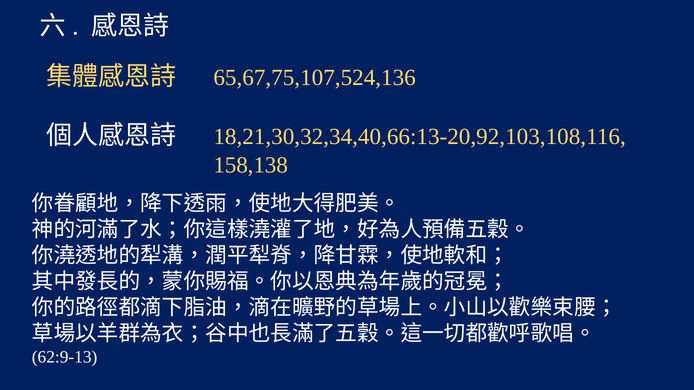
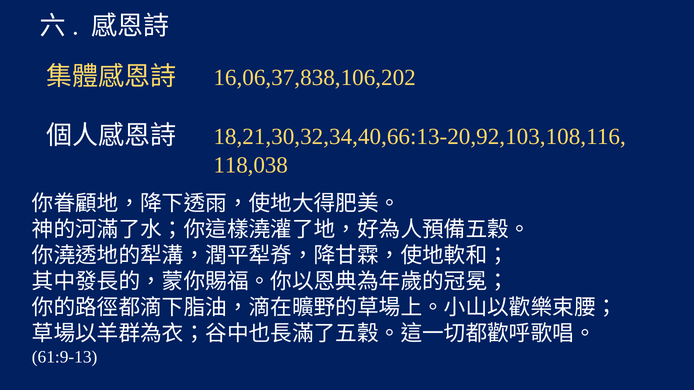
65,67,75,107,524,136: 65,67,75,107,524,136 -> 16,06,37,838,106,202 (315, 78)
158,138: 158,138 -> 118,038 (251, 165)
62:9-13: 62:9-13 -> 61:9-13 (65, 357)
